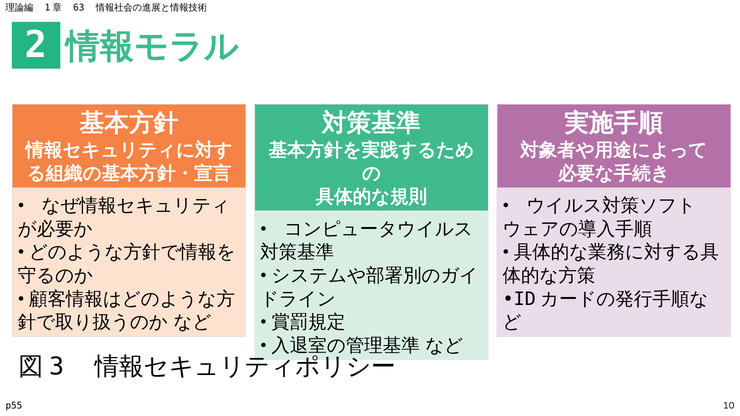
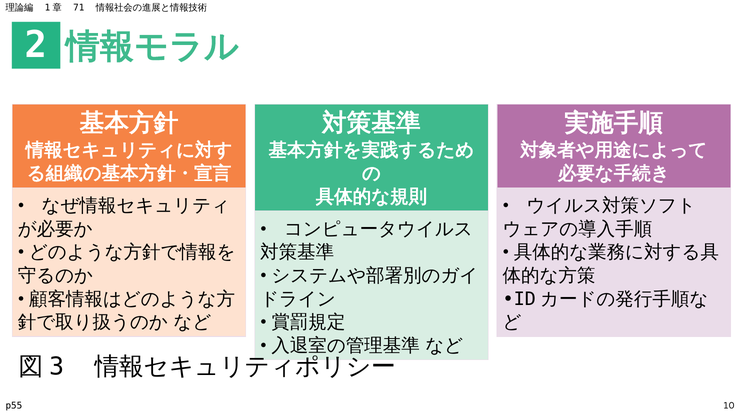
63: 63 -> 71 (79, 8)
